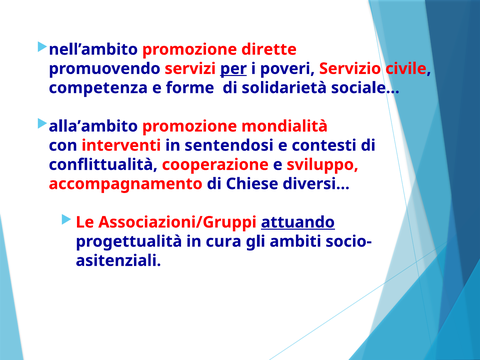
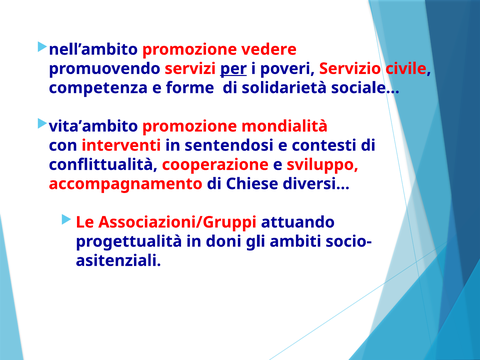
dirette: dirette -> vedere (269, 49)
alla’ambito: alla’ambito -> vita’ambito (93, 126)
attuando underline: present -> none (298, 222)
cura: cura -> doni (224, 241)
